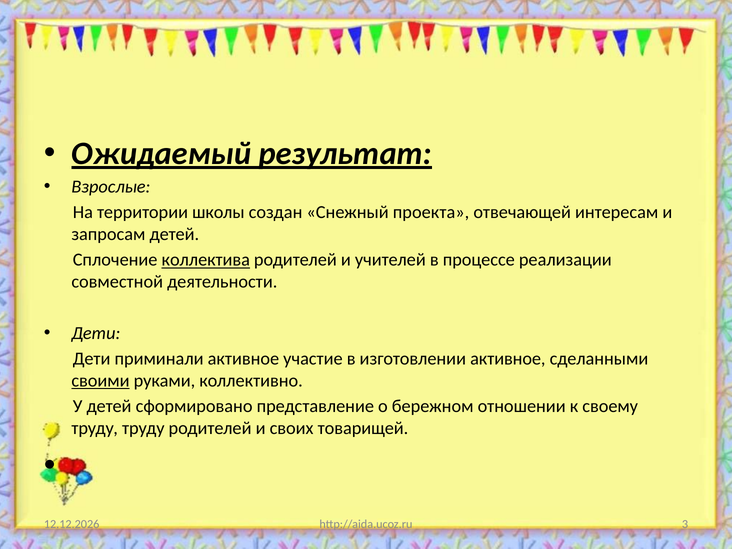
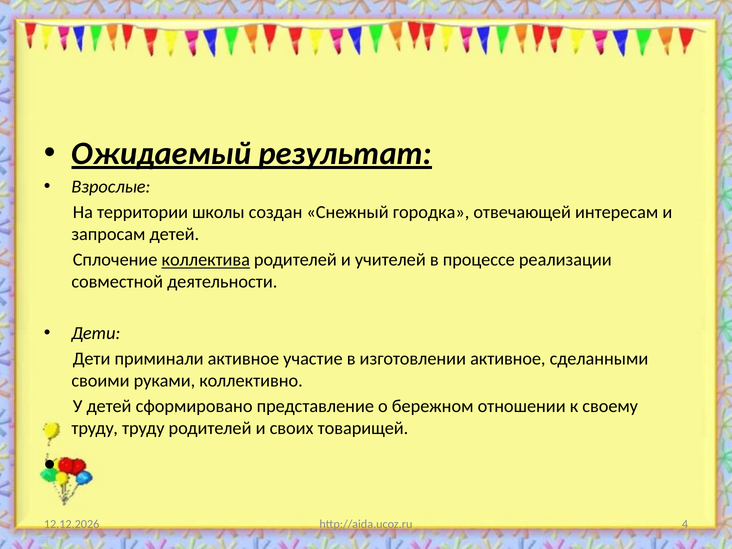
проекта: проекта -> городка (431, 212)
своими underline: present -> none (100, 381)
3: 3 -> 4 (685, 524)
